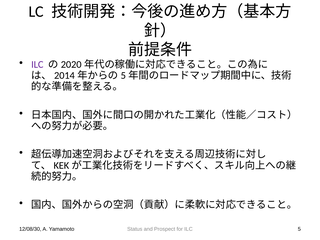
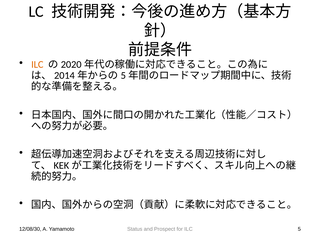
ILC colour: purple -> orange (37, 64)
